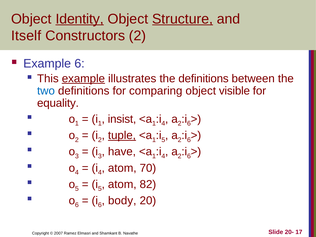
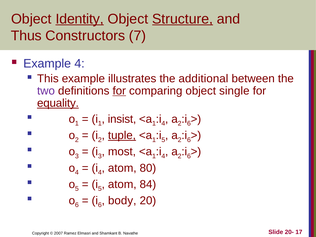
Itself: Itself -> Thus (26, 36)
Constructors 2: 2 -> 7 (138, 36)
Example 6: 6 -> 4 (80, 63)
example underline: present -> none (83, 79)
the definitions: definitions -> additional (203, 79)
two colour: blue -> purple (46, 91)
for underline: none -> present (119, 91)
visible: visible -> single (234, 91)
equality underline: none -> present (58, 103)
have: have -> most (122, 152)
70: 70 -> 80 (148, 168)
82: 82 -> 84 (148, 184)
